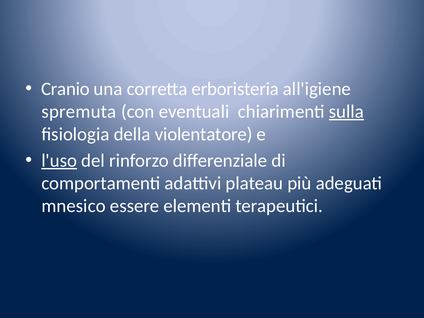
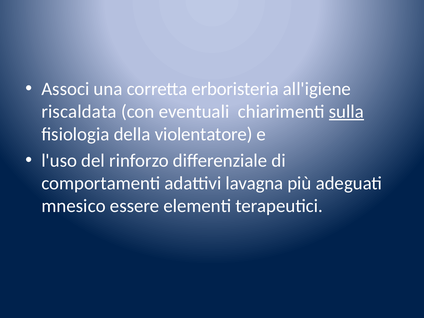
Cranio: Cranio -> Associ (65, 89)
spremuta: spremuta -> riscaldata (79, 112)
l'uso underline: present -> none (59, 161)
plateau: plateau -> lavagna (254, 183)
